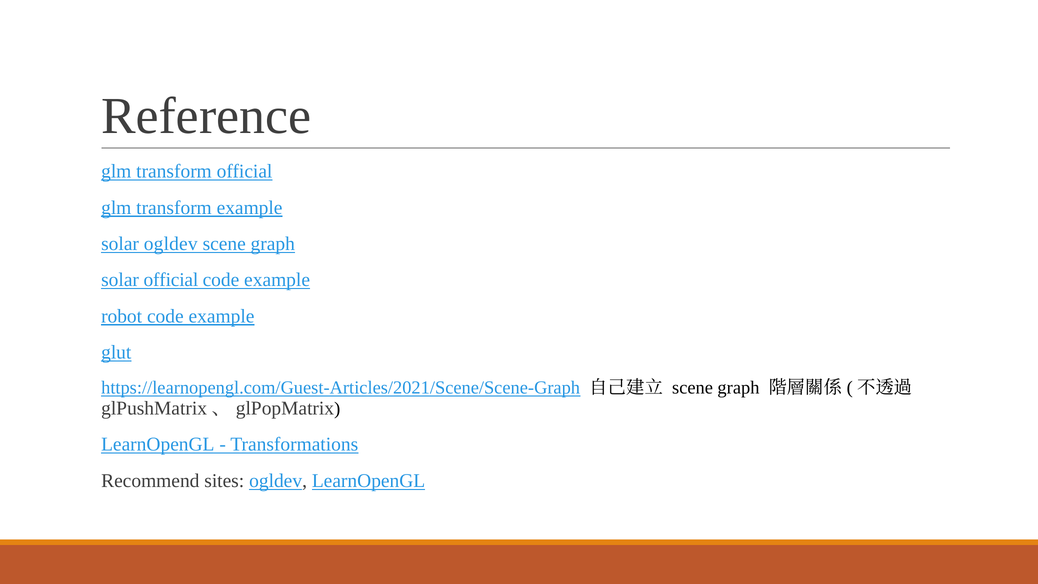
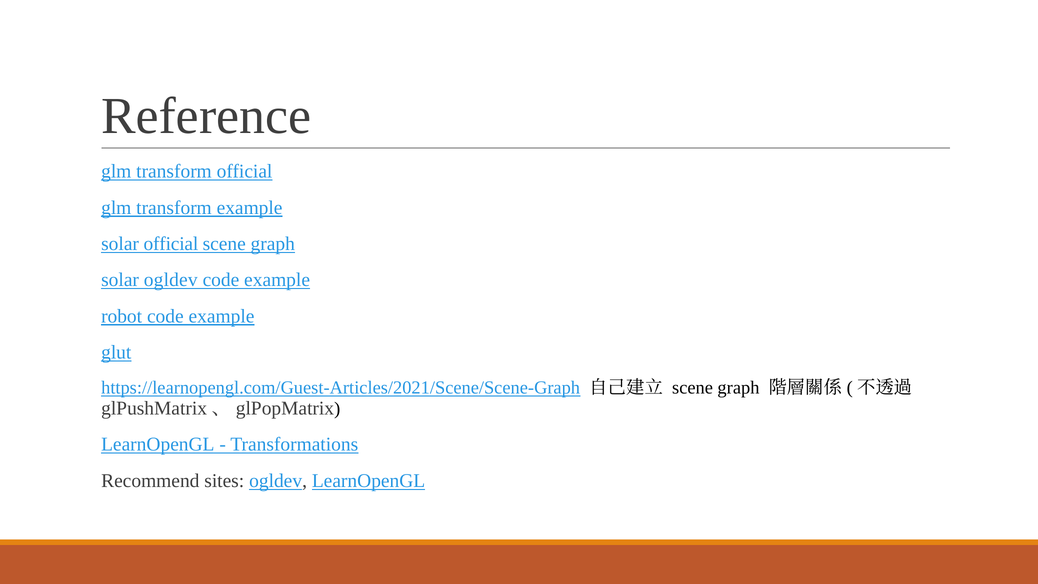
solar ogldev: ogldev -> official (171, 244)
solar official: official -> ogldev (171, 280)
